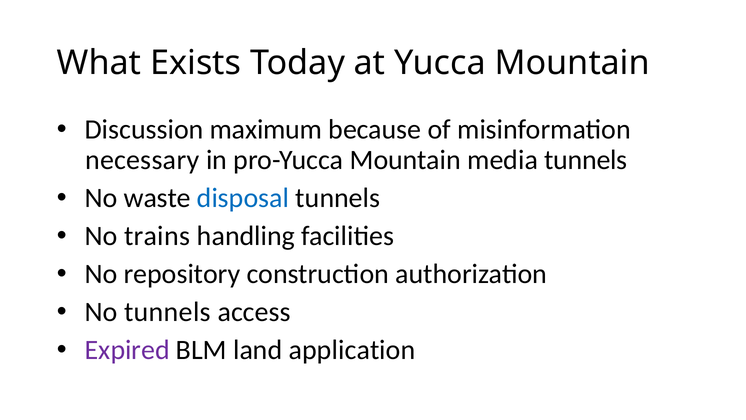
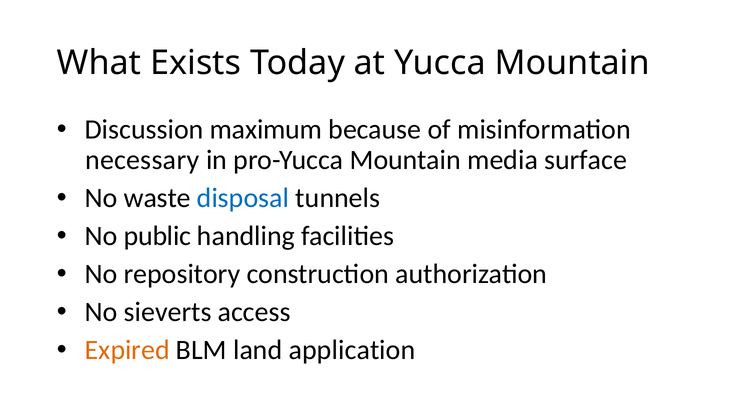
media tunnels: tunnels -> surface (586, 160)
trains: trains -> public (157, 236)
No tunnels: tunnels -> sieverts (168, 312)
Expired colour: purple -> orange (127, 350)
